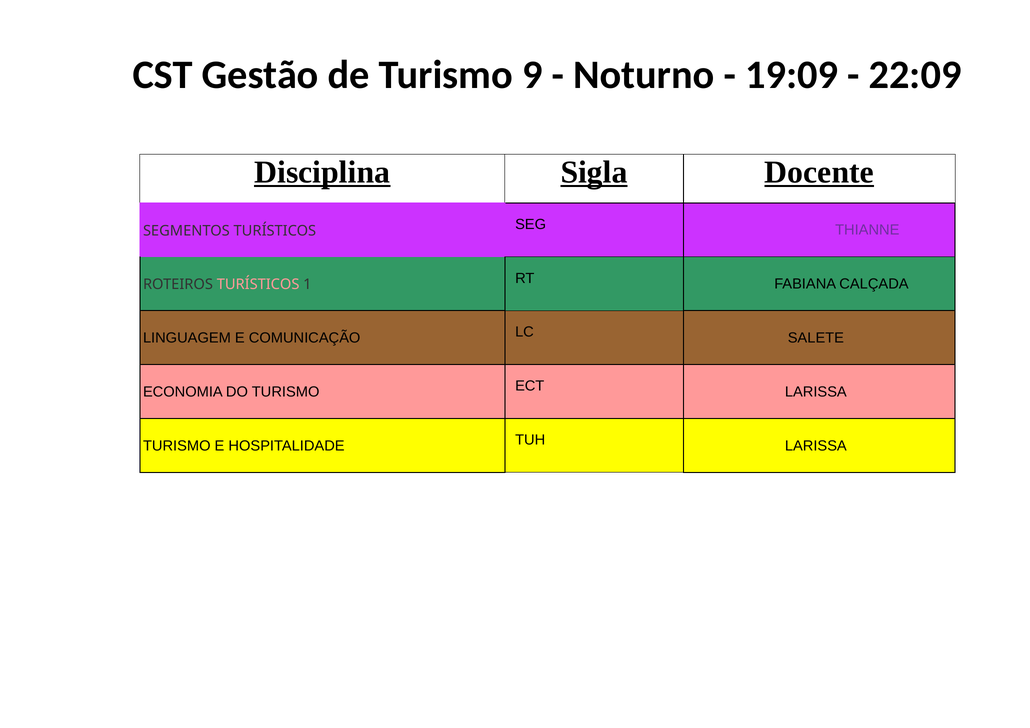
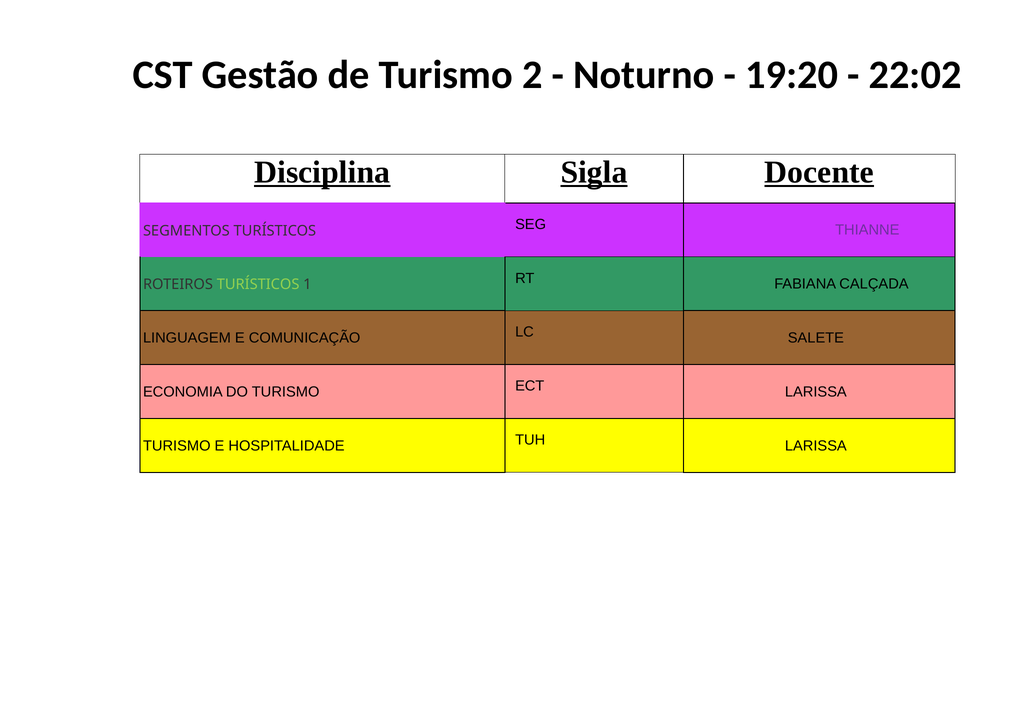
9: 9 -> 2 (532, 75)
19:09: 19:09 -> 19:20 (792, 75)
22:09: 22:09 -> 22:02 (915, 75)
TURÍSTICOS colour: pink -> light green (258, 285)
